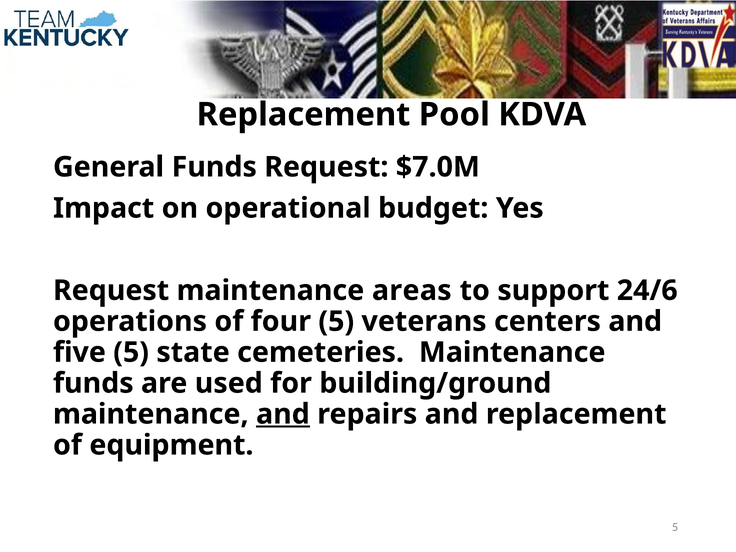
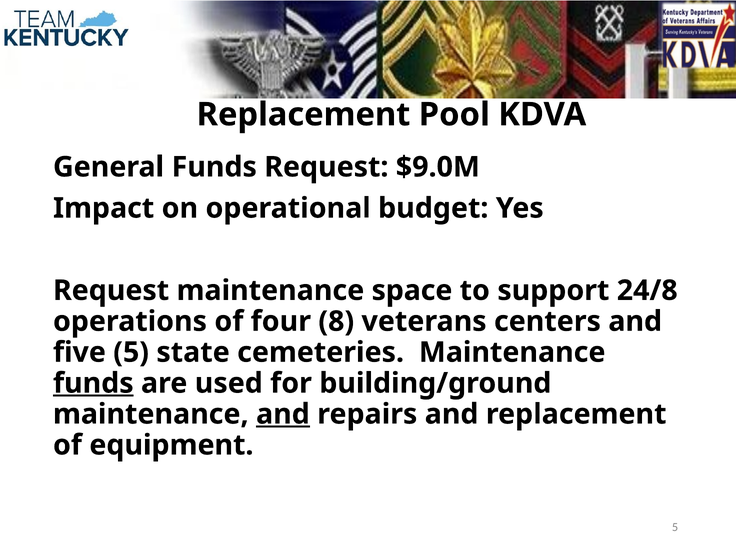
$7.0M: $7.0M -> $9.0M (438, 167)
areas: areas -> space (412, 290)
24/6: 24/6 -> 24/8 (647, 290)
four 5: 5 -> 8 (336, 321)
funds underline: none -> present (93, 383)
